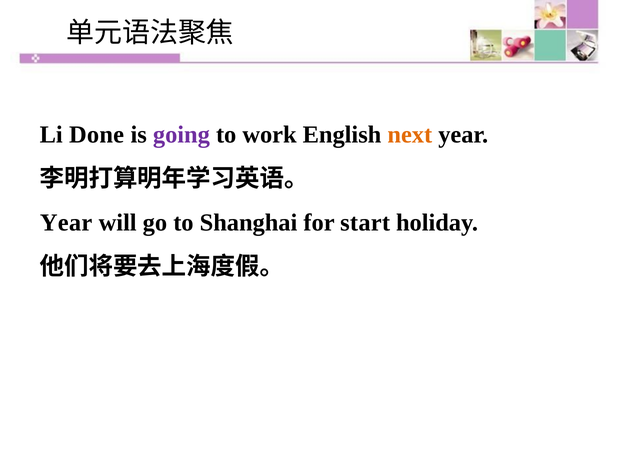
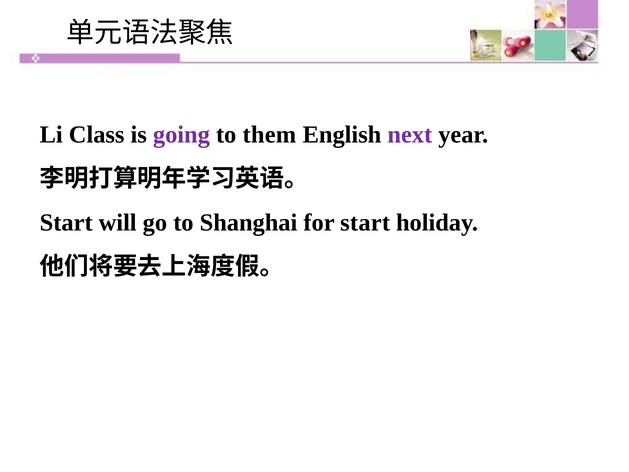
Done: Done -> Class (97, 135)
work: work -> them (269, 135)
next colour: orange -> purple (410, 135)
Year: Year -> Start (66, 223)
